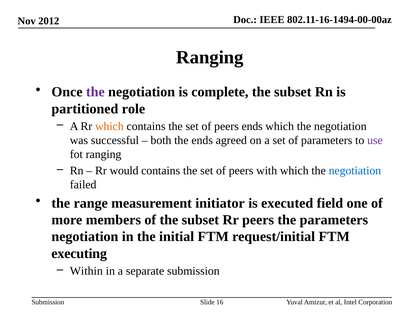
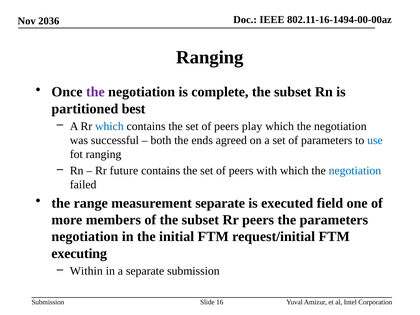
2012: 2012 -> 2036 (49, 21)
role: role -> best (134, 109)
which colour: orange -> blue (109, 126)
peers ends: ends -> play (252, 126)
use colour: purple -> blue (375, 140)
would: would -> future (124, 171)
measurement initiator: initiator -> separate (220, 203)
